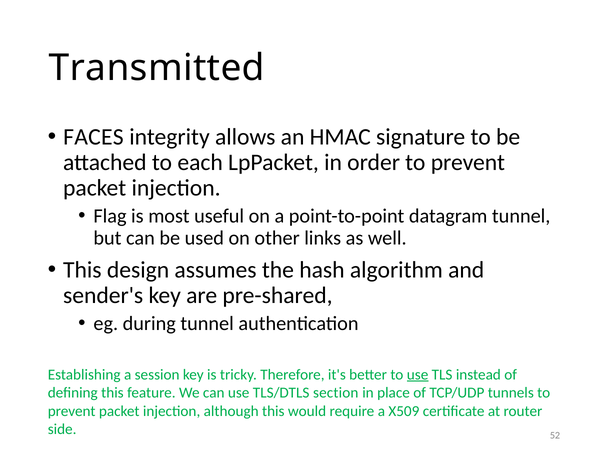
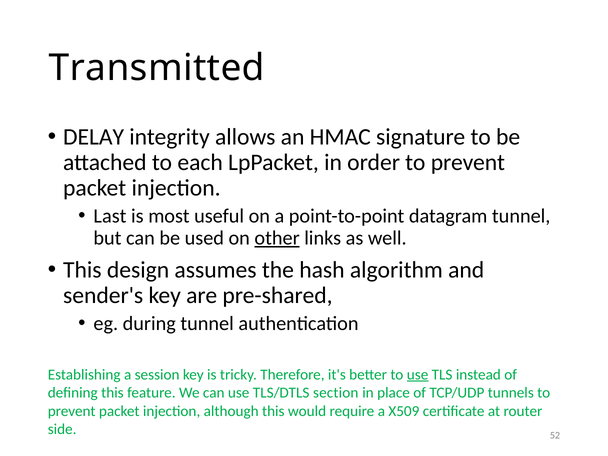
FACES: FACES -> DELAY (94, 137)
Flag: Flag -> Last (110, 216)
other underline: none -> present (277, 238)
